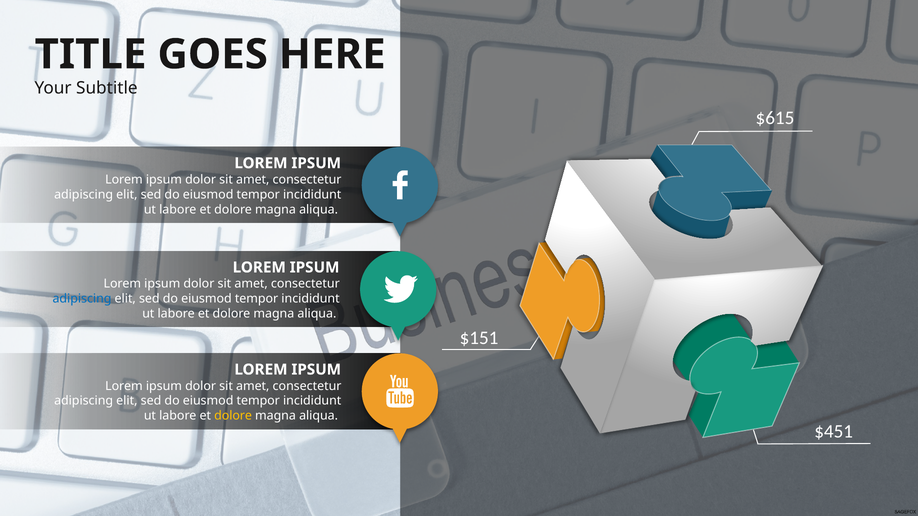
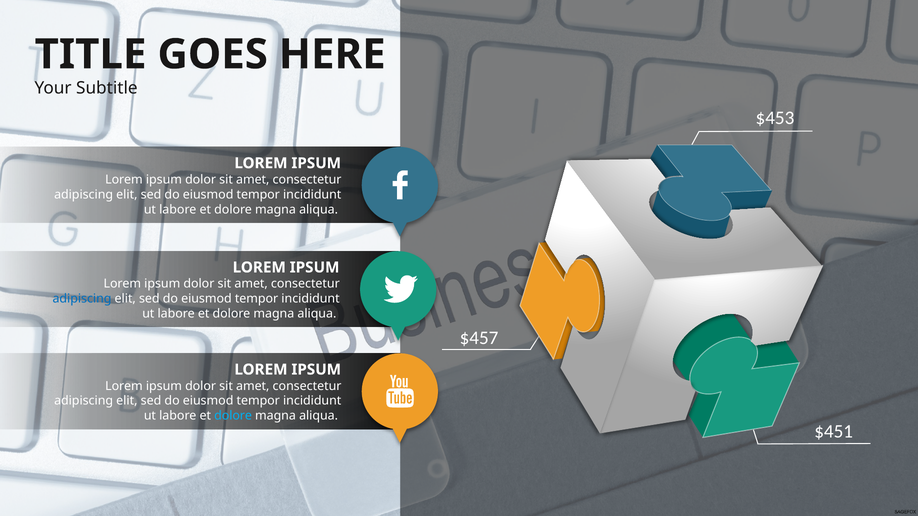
$615: $615 -> $453 (775, 118)
$151: $151 -> $457 (479, 338)
dolore colour: yellow -> light blue (233, 416)
